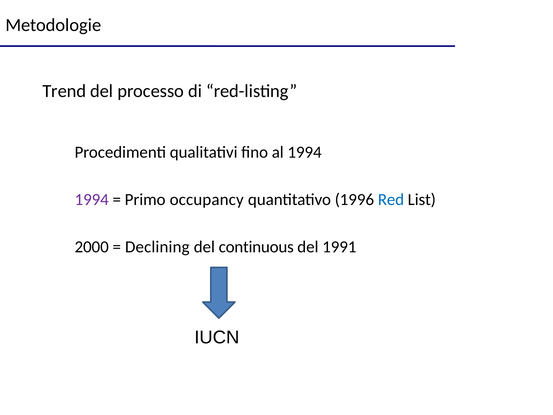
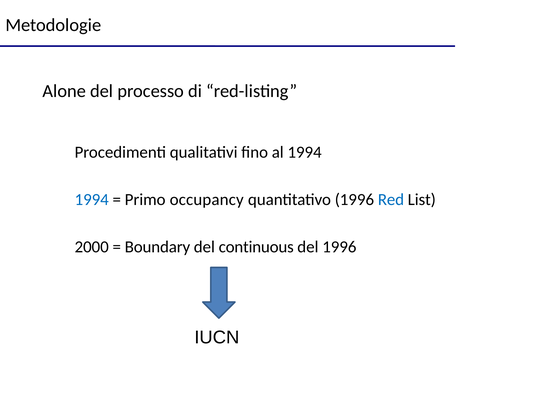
Trend: Trend -> Alone (64, 91)
1994 colour: purple -> blue (92, 200)
Declining: Declining -> Boundary (157, 247)
del 1991: 1991 -> 1996 (339, 247)
